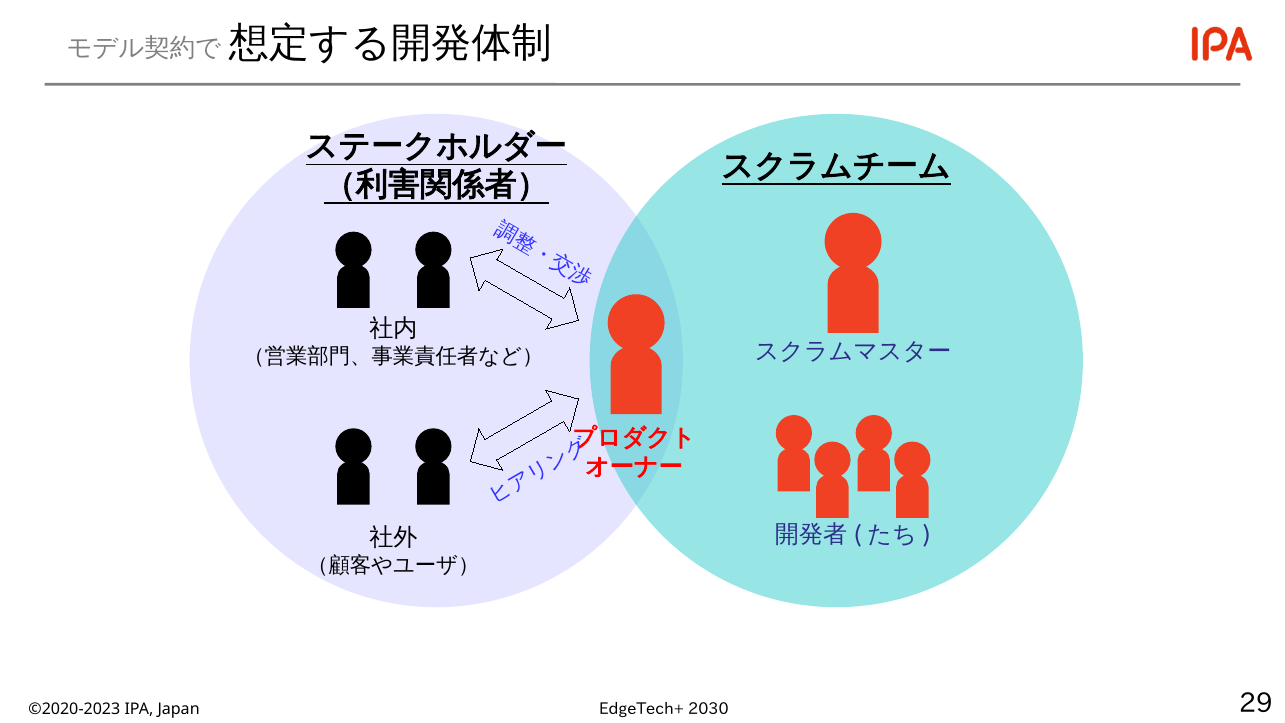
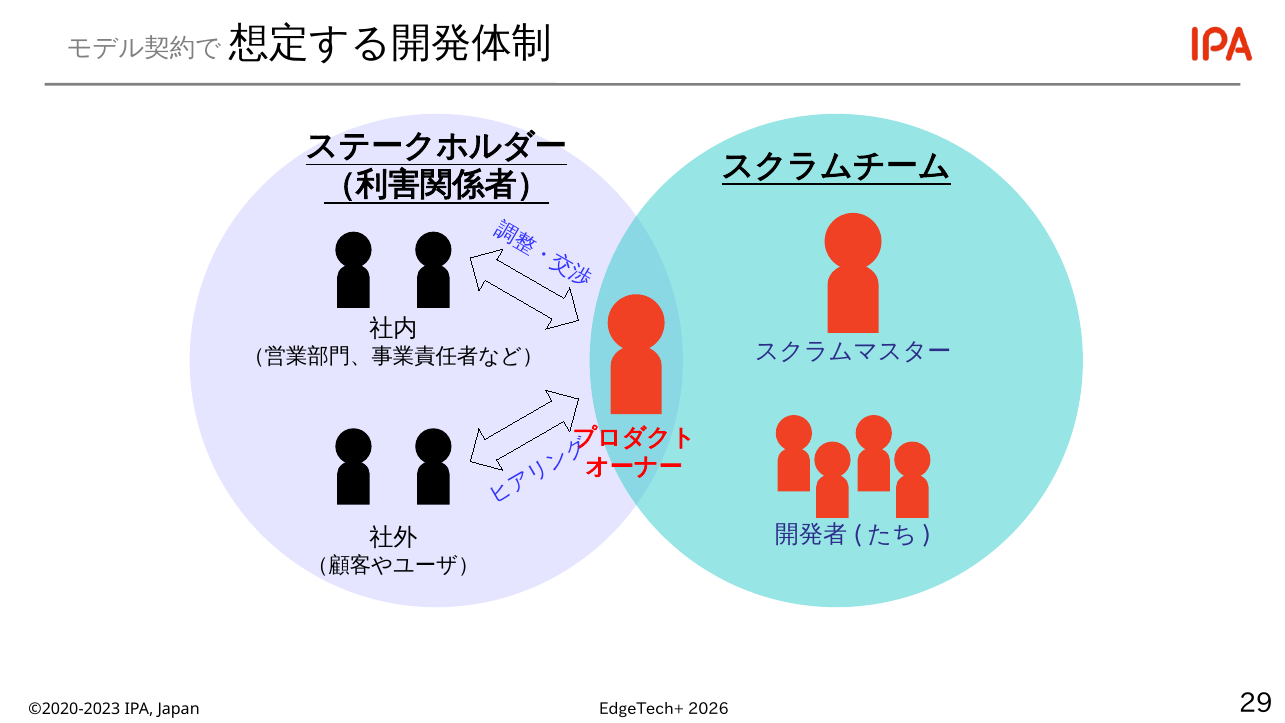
2030: 2030 -> 2026 (708, 709)
